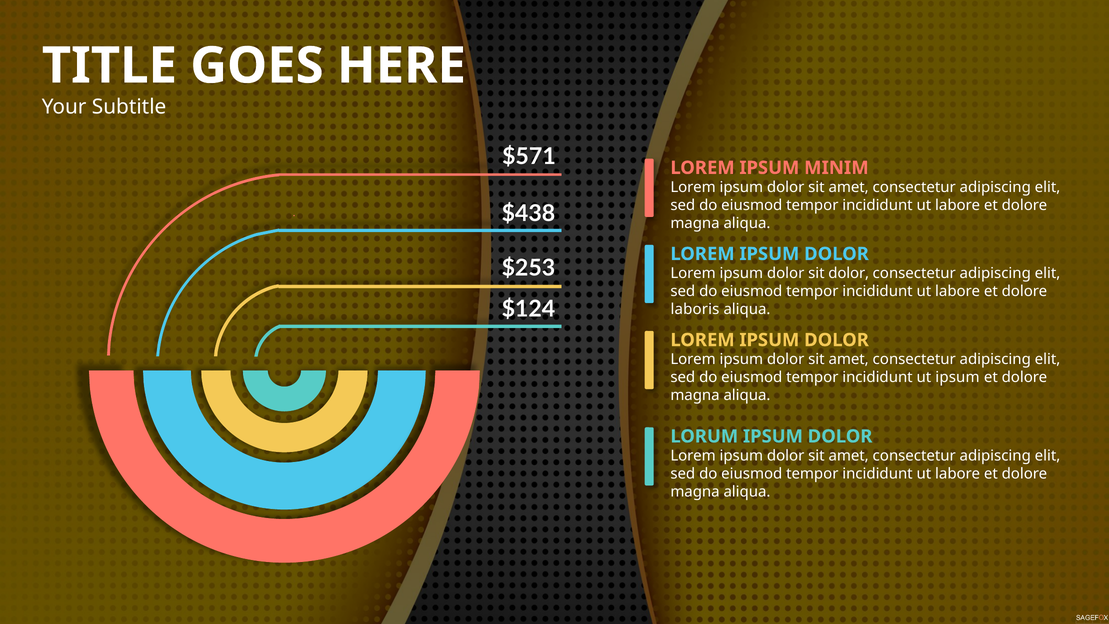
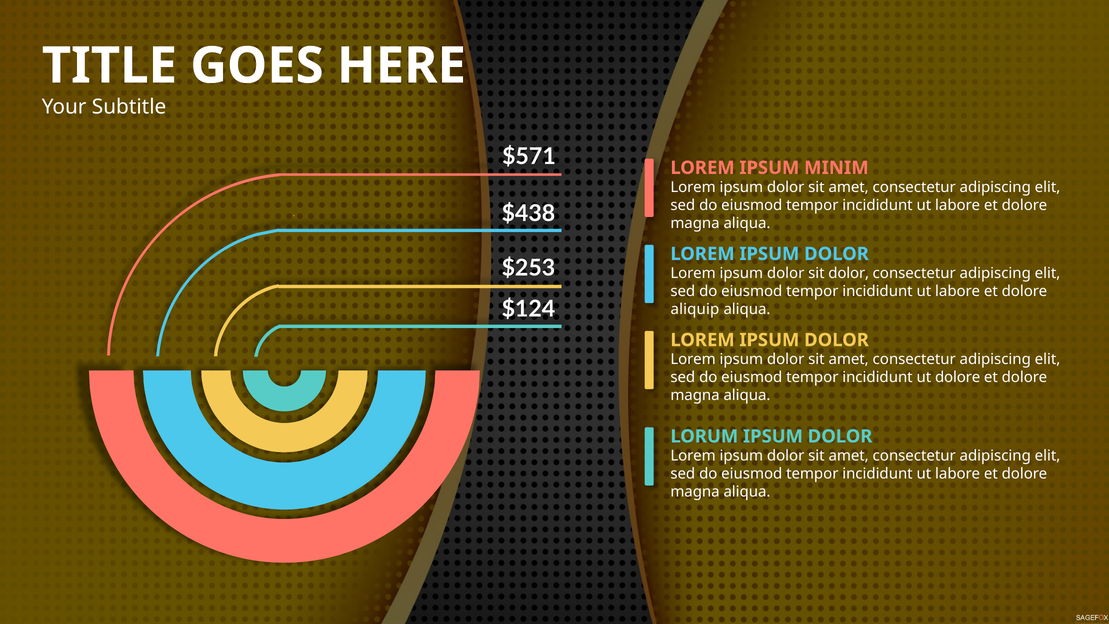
laboris: laboris -> aliquip (695, 309)
ut ipsum: ipsum -> dolore (958, 377)
